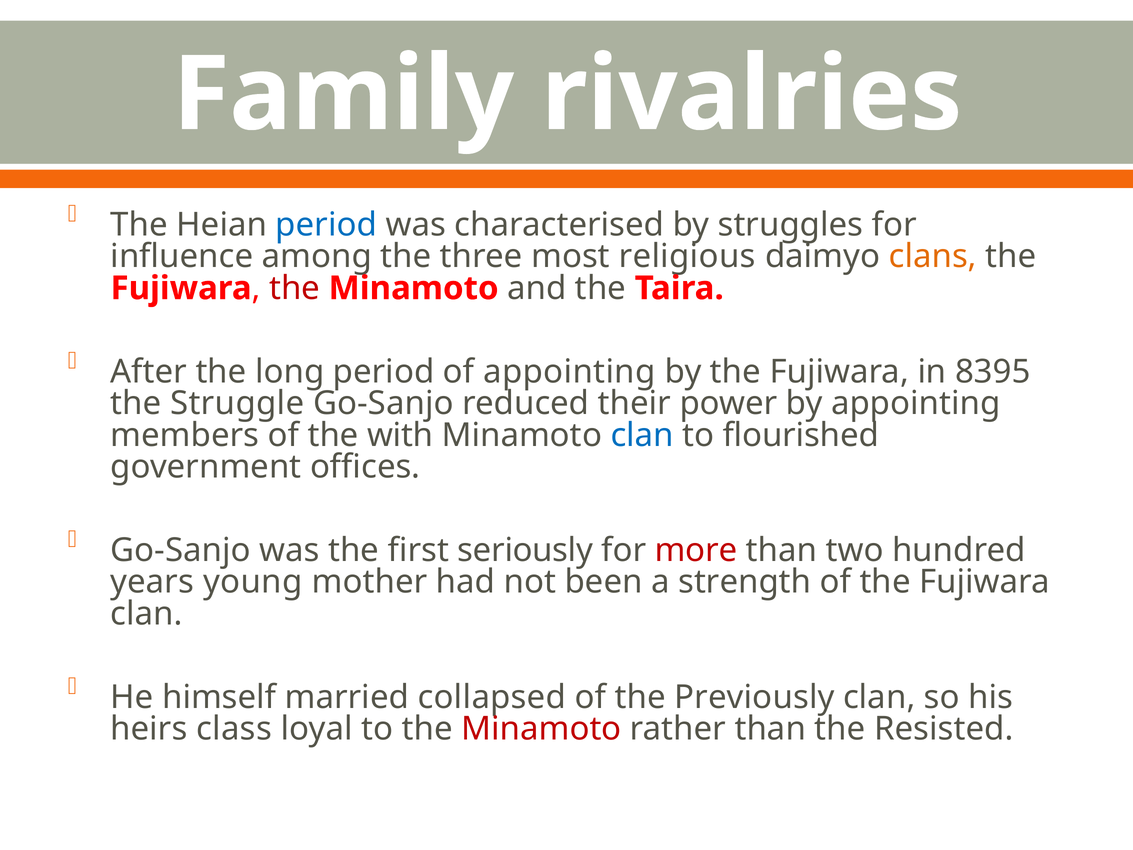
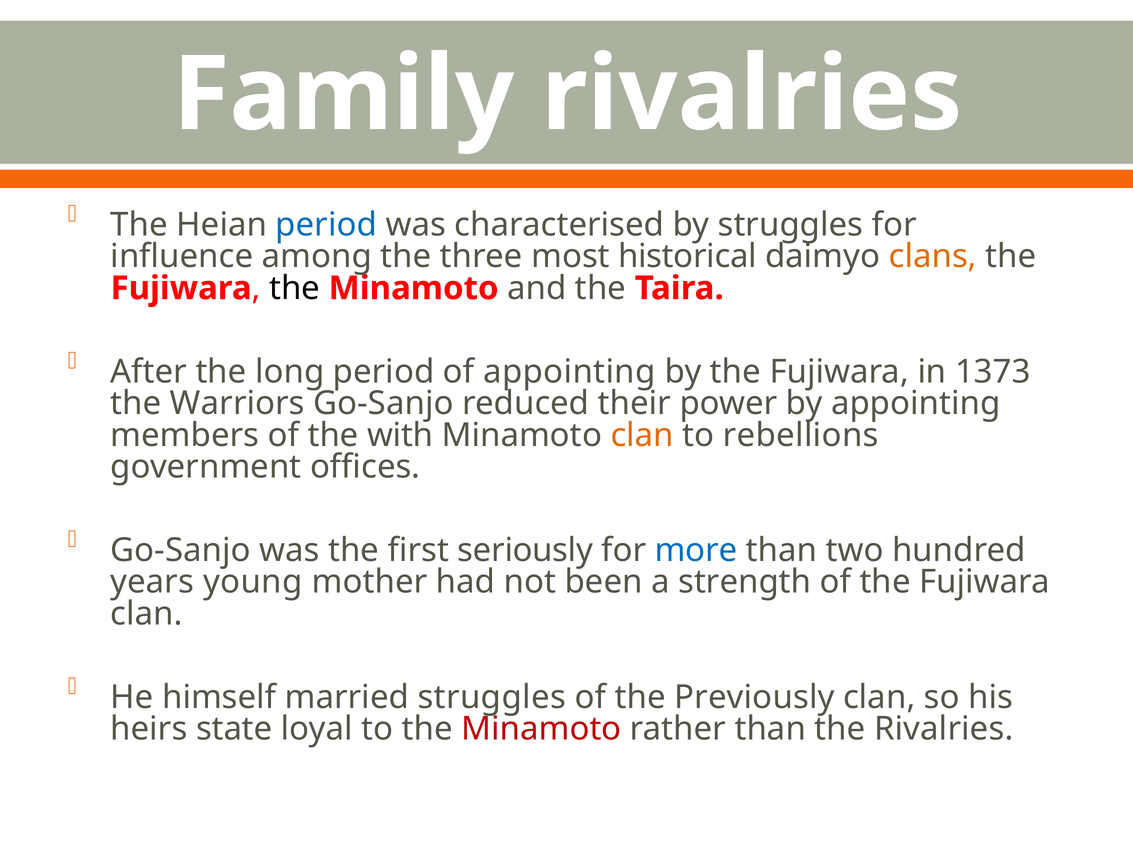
religious: religious -> historical (688, 256)
the colour: red -> black (295, 288)
8395: 8395 -> 1373 (993, 372)
Struggle: Struggle -> Warriors (237, 403)
clan colour: blue -> orange (642, 435)
flourished: flourished -> rebellions (801, 435)
more colour: red -> blue (696, 550)
married collapsed: collapsed -> struggles (492, 697)
class: class -> state (234, 729)
the Resisted: Resisted -> Rivalries (944, 729)
